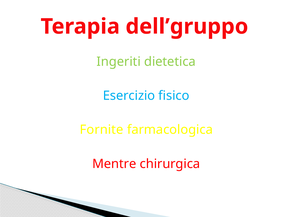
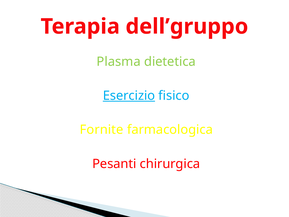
Ingeriti: Ingeriti -> Plasma (119, 62)
Esercizio underline: none -> present (129, 96)
Mentre: Mentre -> Pesanti (114, 164)
